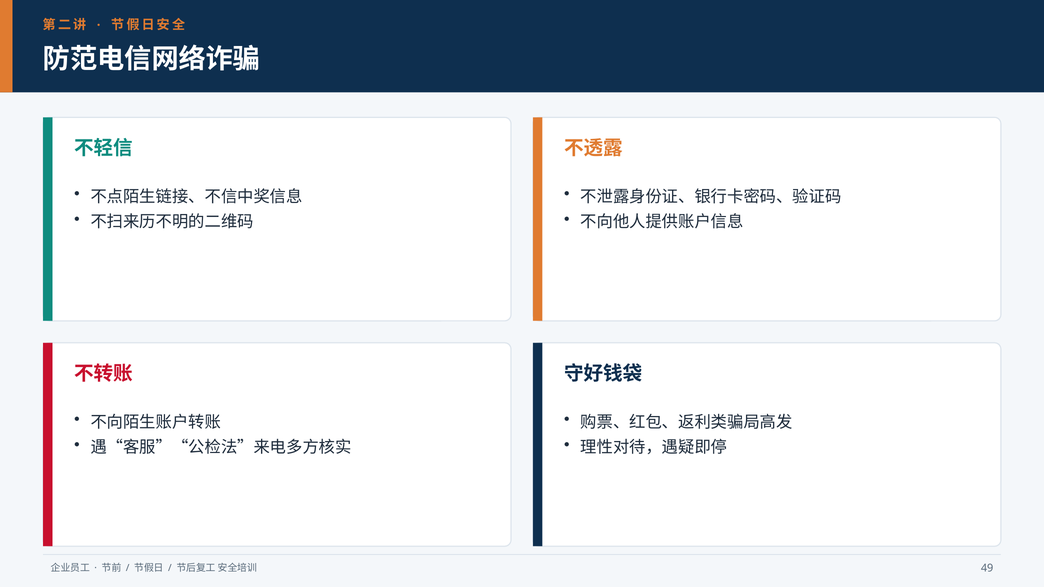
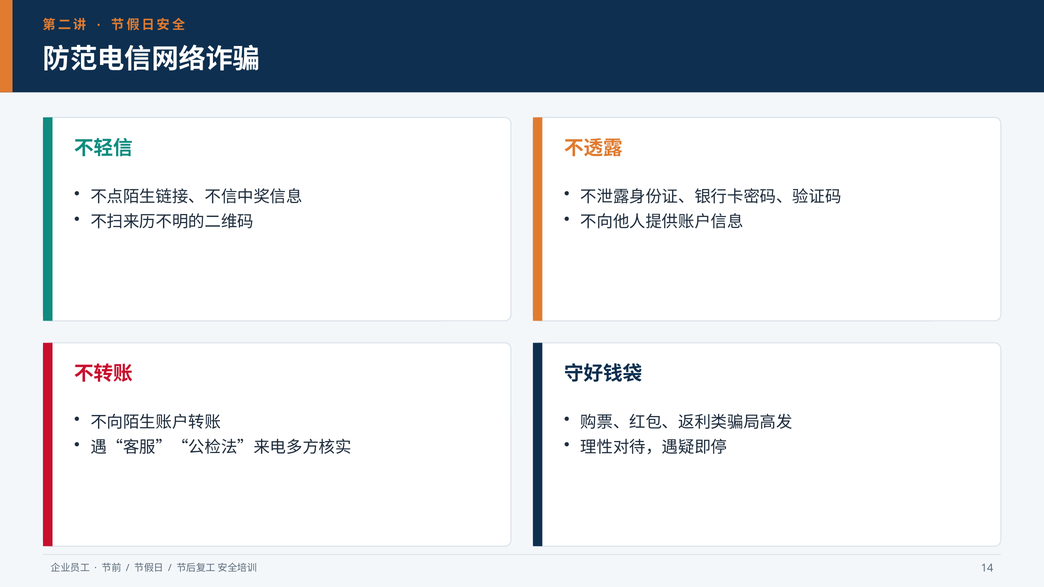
49: 49 -> 14 (987, 568)
